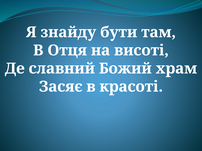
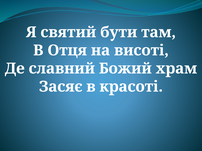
знайду: знайду -> святий (68, 32)
